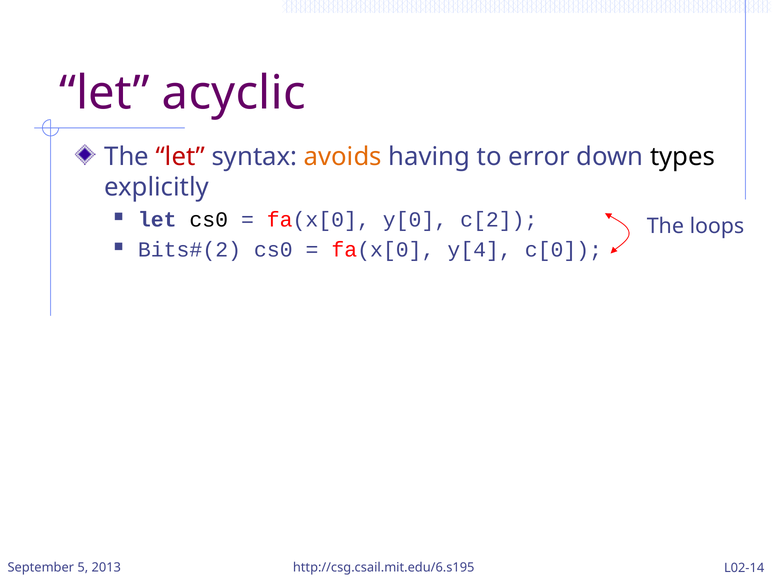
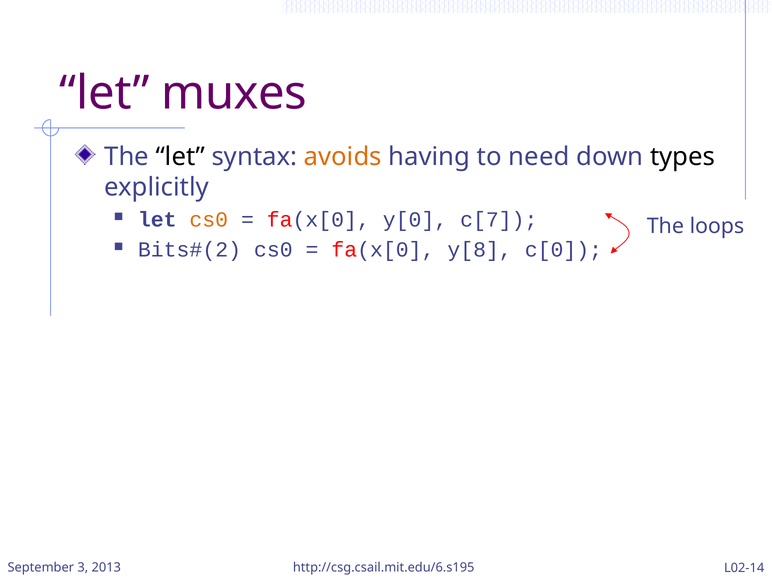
acyclic: acyclic -> muxes (234, 93)
let colour: red -> black (180, 157)
error: error -> need (539, 157)
cs0 colour: black -> orange (209, 220)
c[2: c[2 -> c[7 (499, 220)
y[4: y[4 -> y[8 (480, 250)
5: 5 -> 3 (83, 568)
